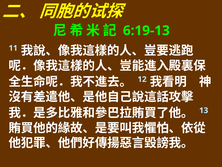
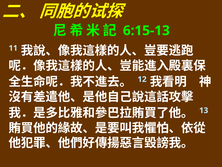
6:19-13: 6:19-13 -> 6:15-13 (146, 31)
